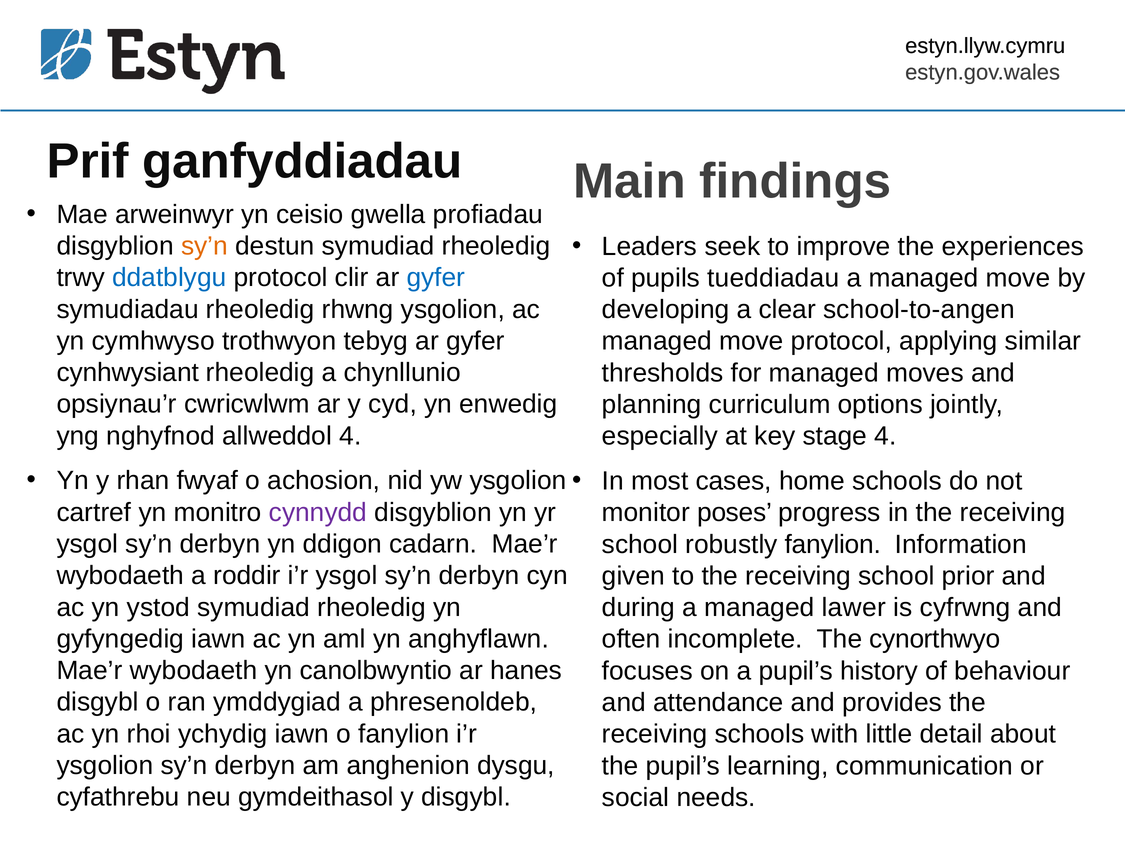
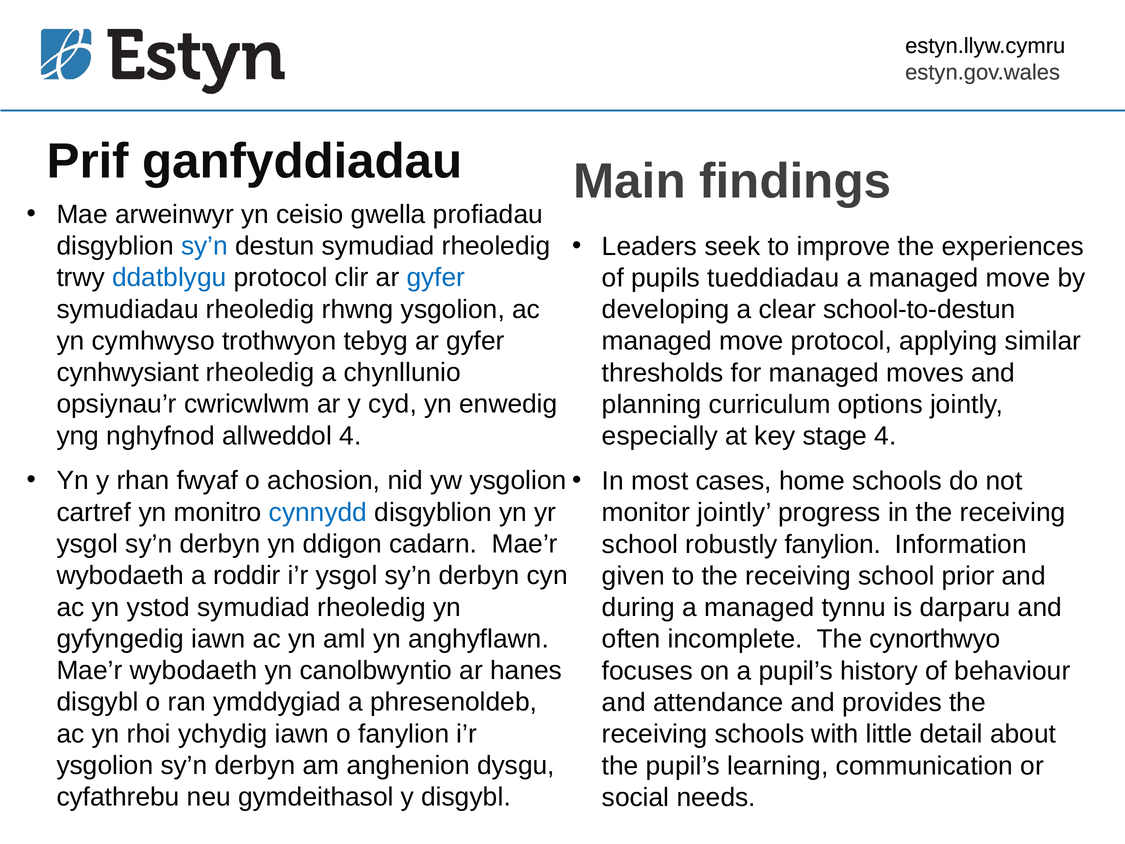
sy’n colour: orange -> blue (205, 246)
school-to-angen: school-to-angen -> school-to-destun (919, 310)
cynnydd colour: purple -> blue (318, 512)
monitor poses: poses -> jointly (734, 513)
lawer: lawer -> tynnu (854, 607)
cyfrwng: cyfrwng -> darparu (965, 607)
